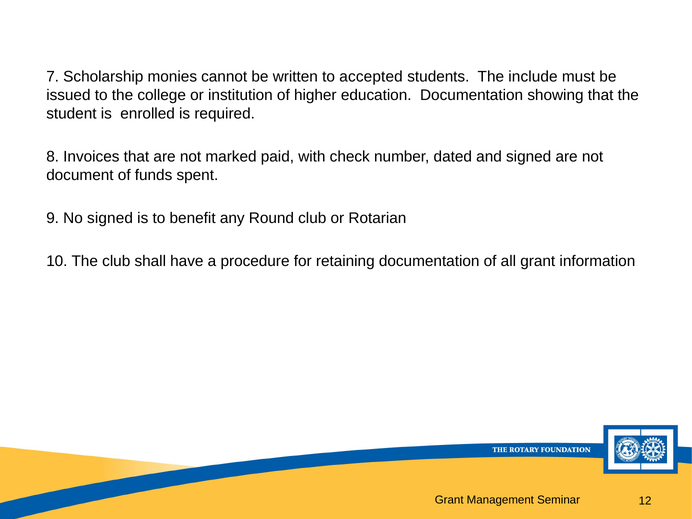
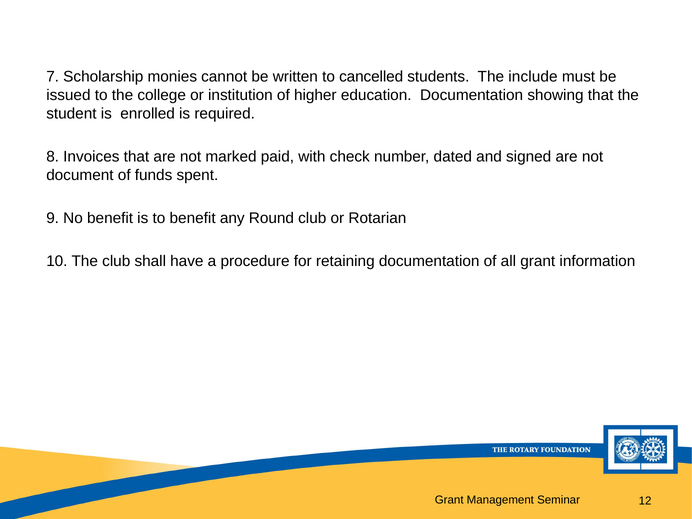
accepted: accepted -> cancelled (371, 77)
No signed: signed -> benefit (110, 218)
